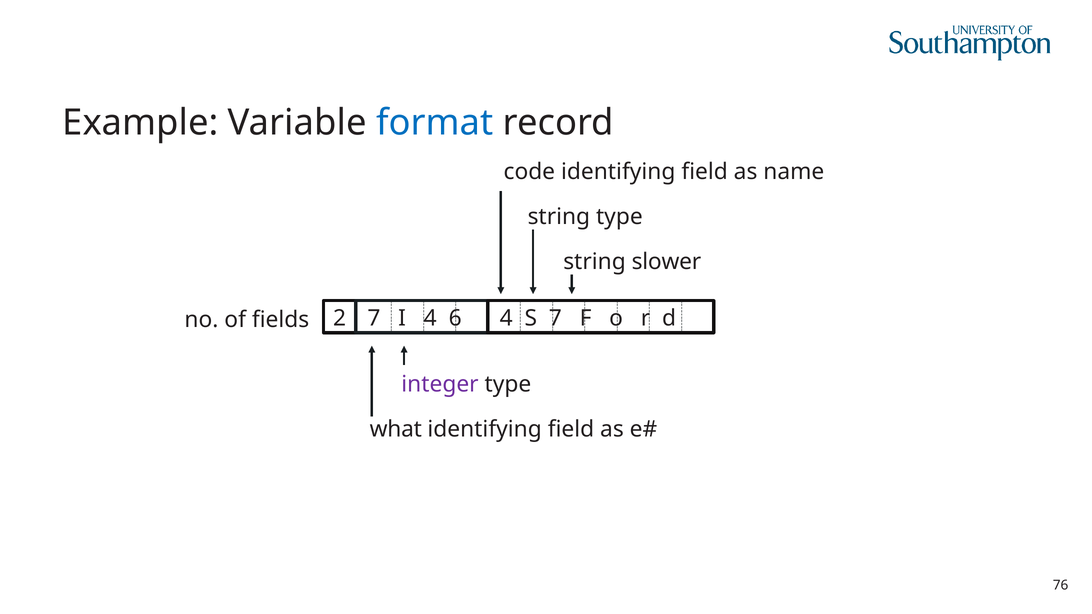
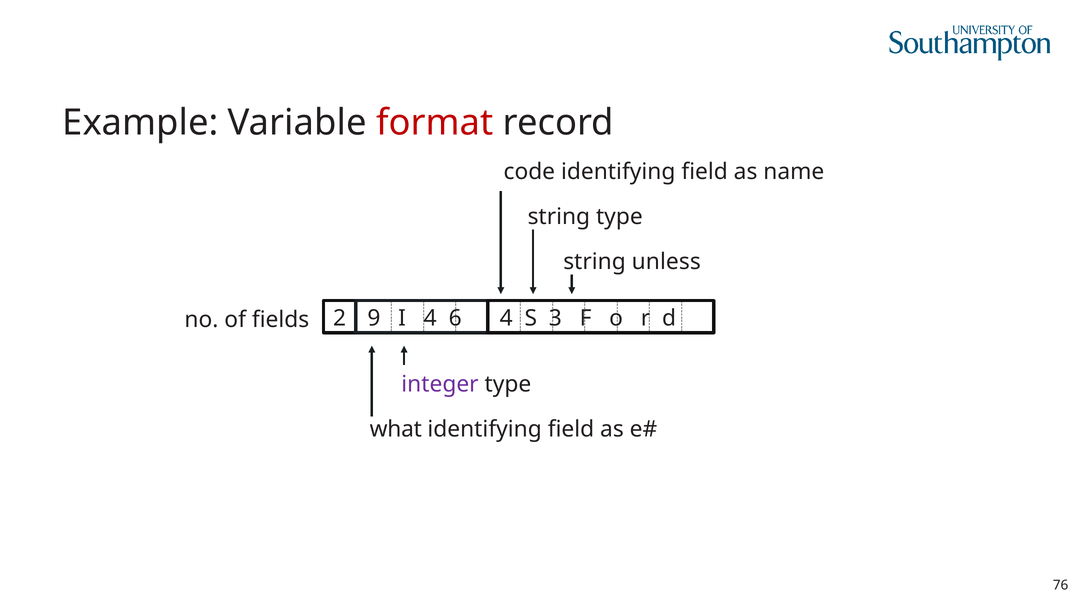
format colour: blue -> red (435, 123)
slower: slower -> unless (666, 262)
2 7: 7 -> 9 (374, 318)
S 7: 7 -> 3 (555, 318)
